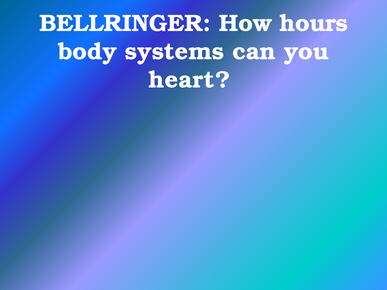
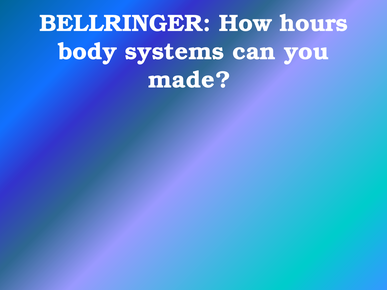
heart: heart -> made (189, 80)
